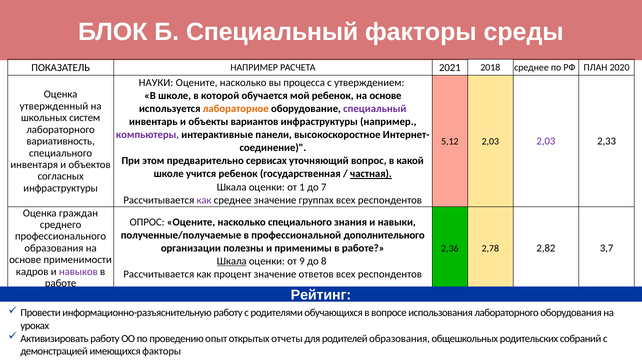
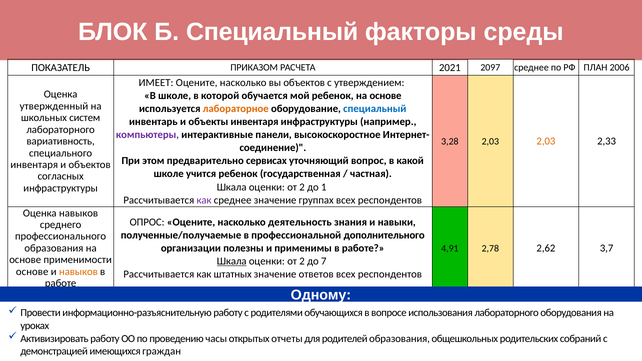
ПОКАЗАТЕЛЬ НАПРИМЕР: НАПРИМЕР -> ПРИКАЗОМ (254, 68)
2018: 2018 -> 2097 (490, 68)
2020: 2020 -> 2006 (620, 68)
НАУКИ: НАУКИ -> ИМЕЕТ (156, 83)
вы процесса: процесса -> объектов (304, 83)
специальный colour: purple -> blue (375, 109)
объекты вариантов: вариантов -> инвентаря (255, 122)
5,12: 5,12 -> 3,28 (450, 141)
2,03 colour: purple -> orange (546, 141)
частная underline: present -> none (371, 174)
1: 1 -> 2 (302, 187)
7: 7 -> 1 (324, 187)
Оценка граждан: граждан -> навыков (79, 213)
насколько специального: специального -> деятельность (300, 222)
2,36: 2,36 -> 4,91 (450, 248)
2,82: 2,82 -> 2,62 (546, 248)
9: 9 -> 2 (302, 261)
8: 8 -> 7 (324, 261)
кадров: кадров -> основе (32, 272)
навыков colour: purple -> orange (78, 272)
процент: процент -> штатных (233, 274)
Рейтинг: Рейтинг -> Одному (321, 295)
опыт: опыт -> часы (216, 339)
имеющихся факторы: факторы -> граждан (162, 352)
